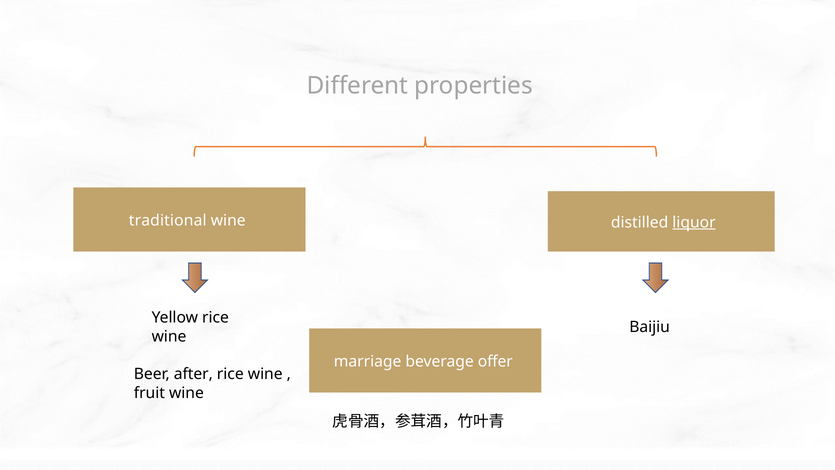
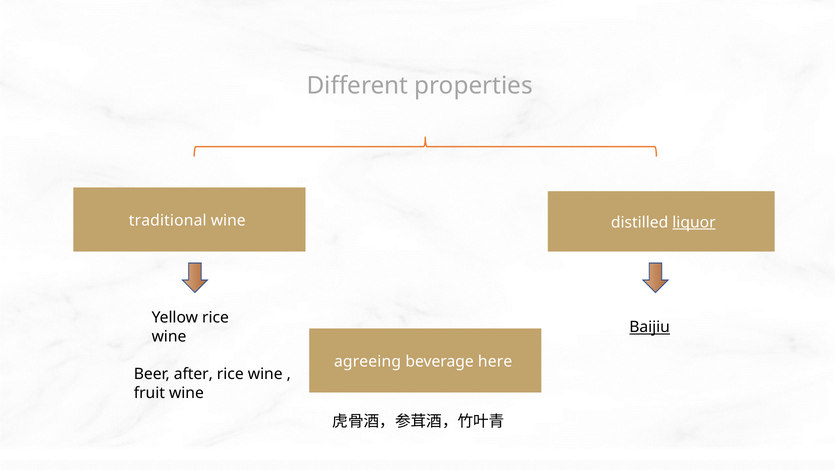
Baijiu underline: none -> present (650, 327)
marriage: marriage -> agreeing (368, 361)
offer: offer -> here (495, 361)
